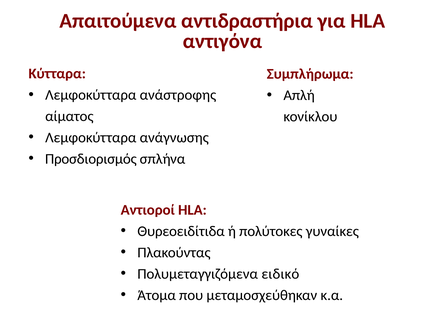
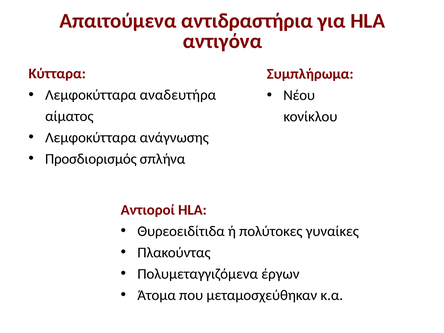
ανάστροφης: ανάστροφης -> αναδευτήρα (178, 95)
Απλή: Απλή -> Νέου (299, 95)
ειδικό: ειδικό -> έργων (280, 274)
